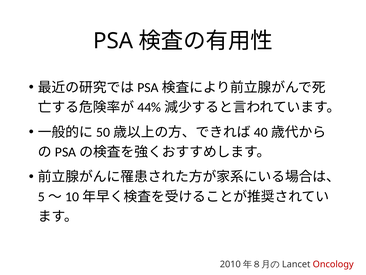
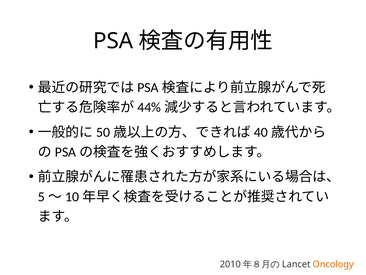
Oncology colour: red -> orange (333, 264)
